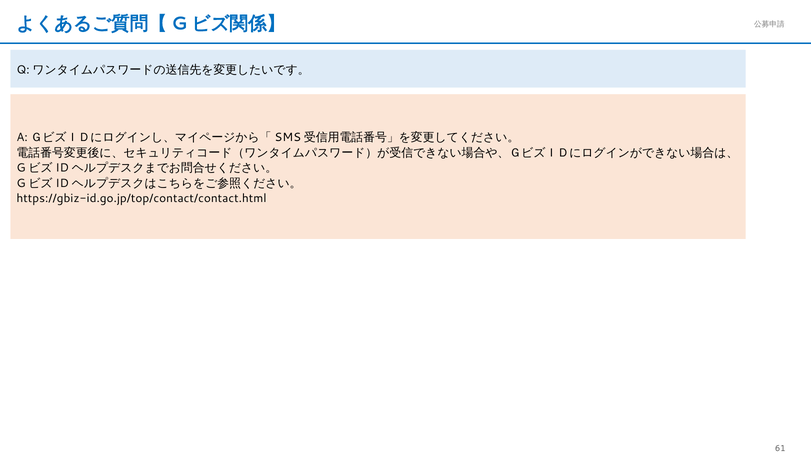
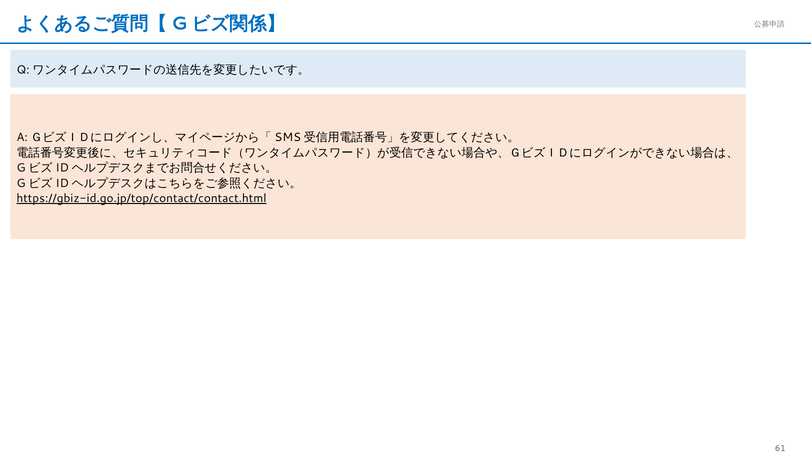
https://gbiz-id.go.jp/top/contact/contact.html underline: none -> present (142, 198)
